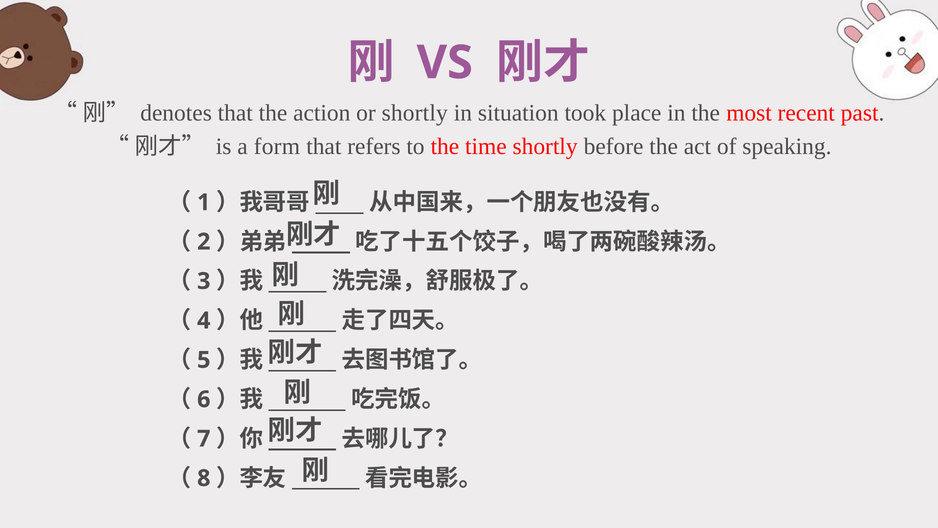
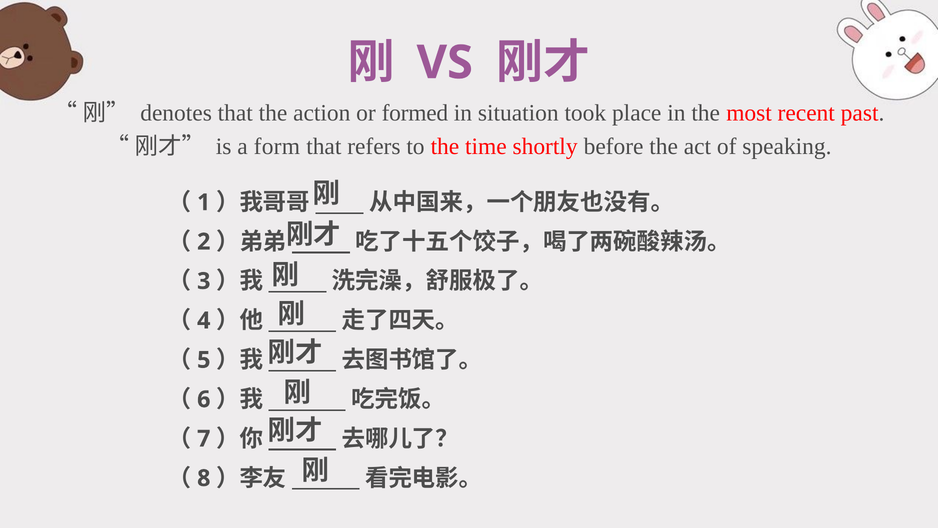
or shortly: shortly -> formed (415, 113)
